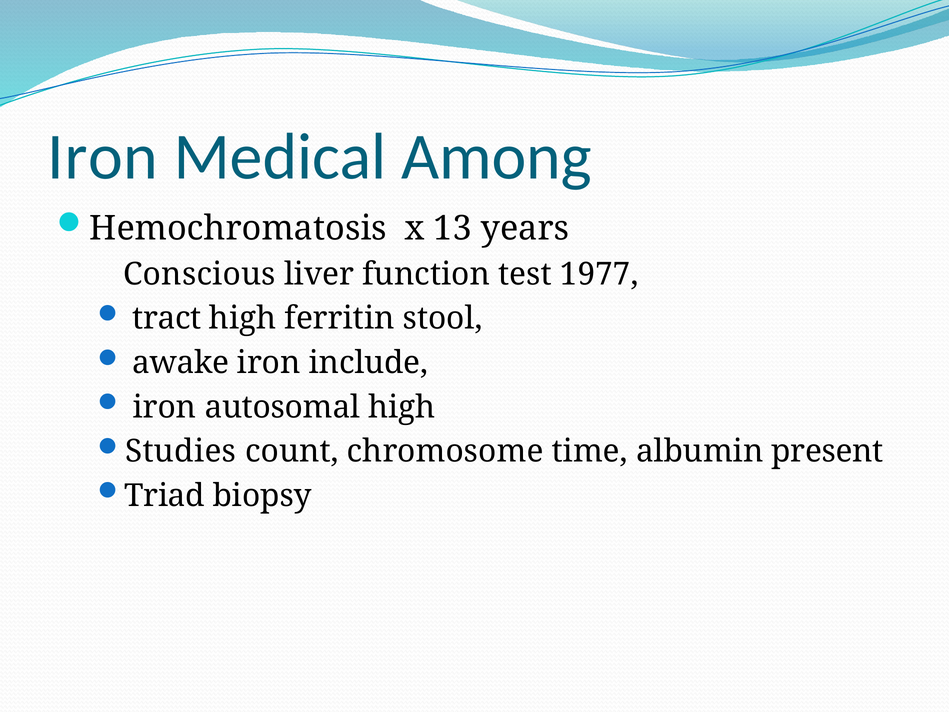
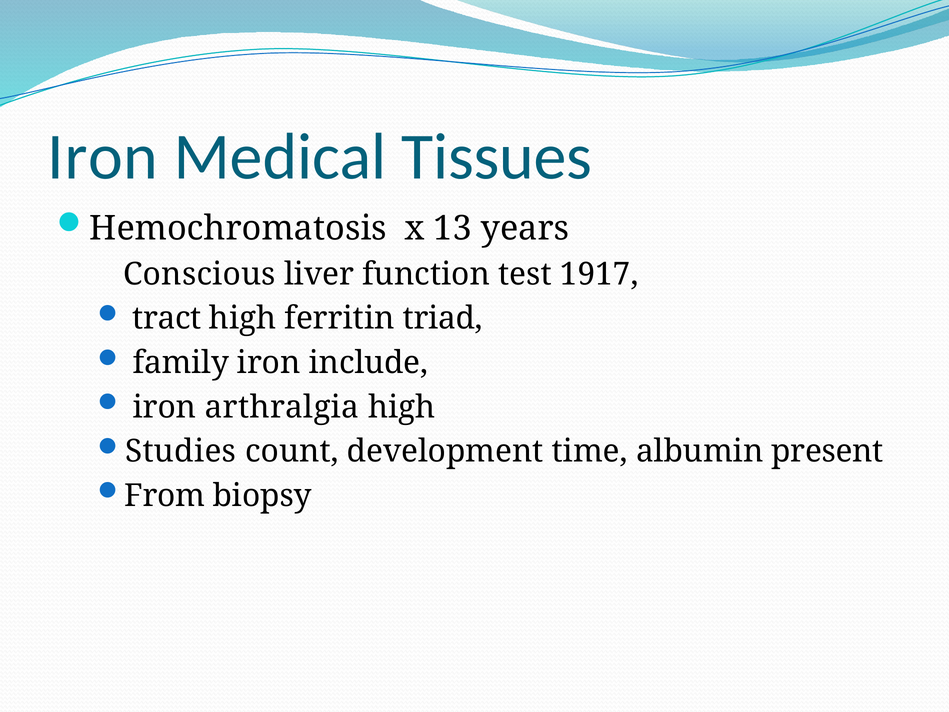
Among: Among -> Tissues (497, 157)
1977: 1977 -> 1917 (599, 274)
stool: stool -> triad (443, 318)
awake: awake -> family (181, 363)
autosomal: autosomal -> arthralgia (282, 407)
chromosome: chromosome -> development (445, 451)
Triad: Triad -> From (165, 496)
